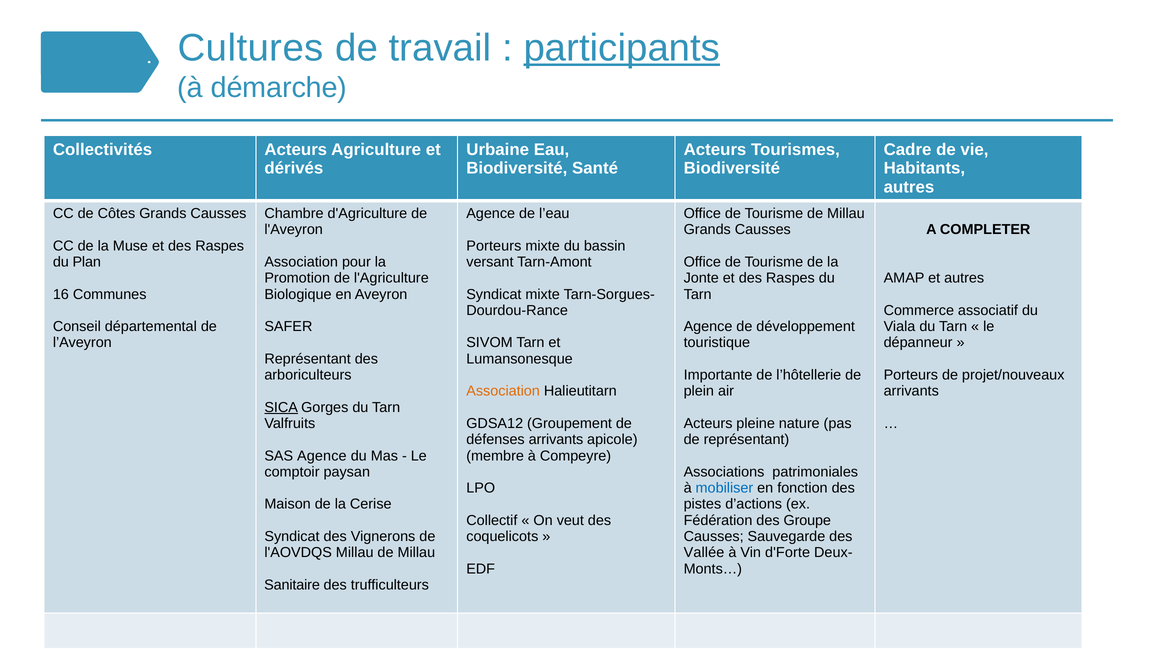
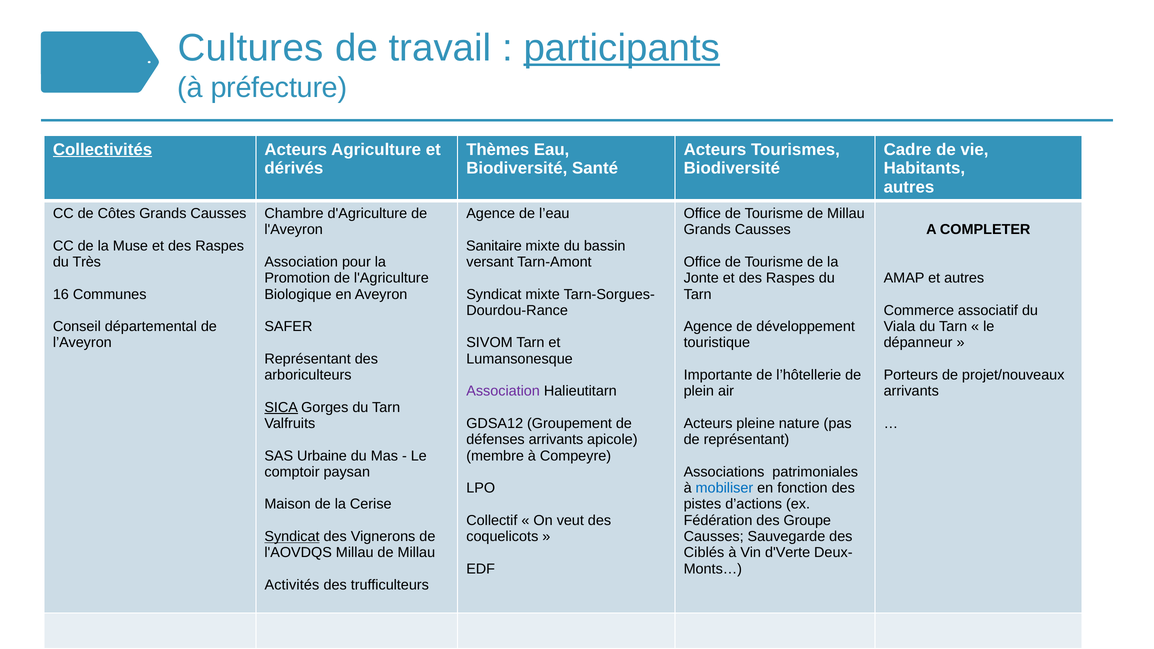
démarche: démarche -> préfecture (279, 88)
Collectivités underline: none -> present (102, 150)
Urbaine: Urbaine -> Thèmes (498, 150)
Porteurs: Porteurs -> Sanitaire (494, 246)
Plan: Plan -> Très (87, 262)
Association colour: orange -> purple (503, 391)
SAS Agence: Agence -> Urbaine (322, 456)
Syndicat underline: none -> present (292, 537)
Vallée: Vallée -> Ciblés (704, 553)
d'Forte: d'Forte -> d'Verte (788, 553)
Sanitaire: Sanitaire -> Activités (292, 585)
